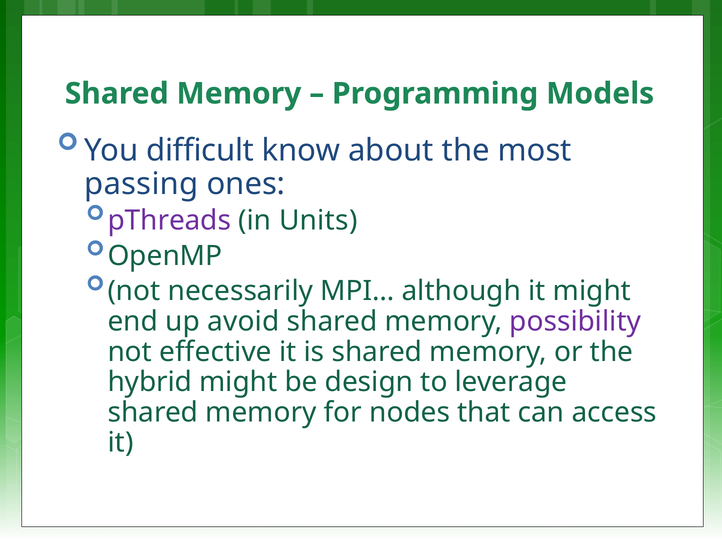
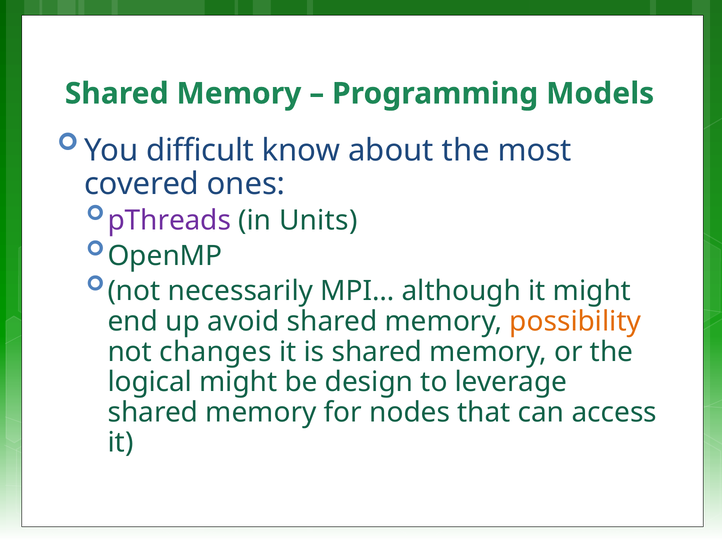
passing: passing -> covered (142, 184)
possibility colour: purple -> orange (575, 322)
effective: effective -> changes (215, 352)
hybrid: hybrid -> logical (150, 382)
